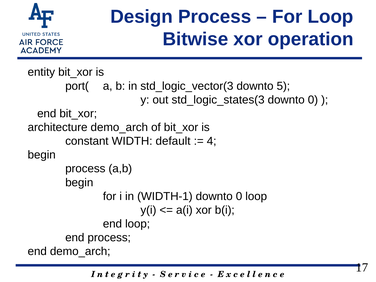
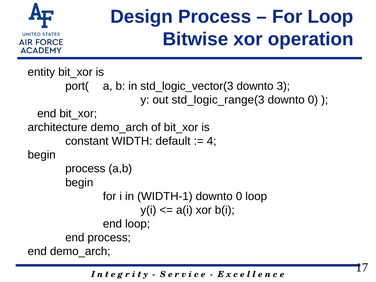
5: 5 -> 3 (283, 86)
std_logic_states(3: std_logic_states(3 -> std_logic_range(3 (218, 100)
